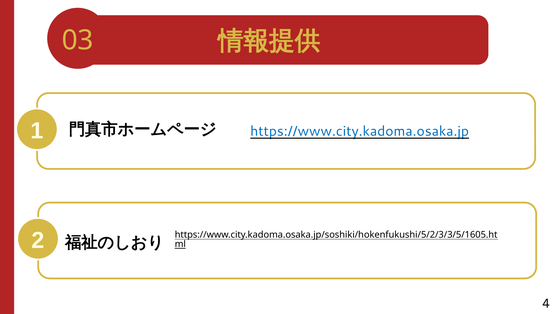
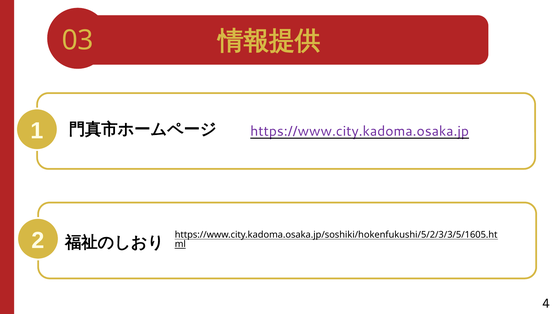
https://www.city.kadoma.osaka.jp colour: blue -> purple (360, 131)
